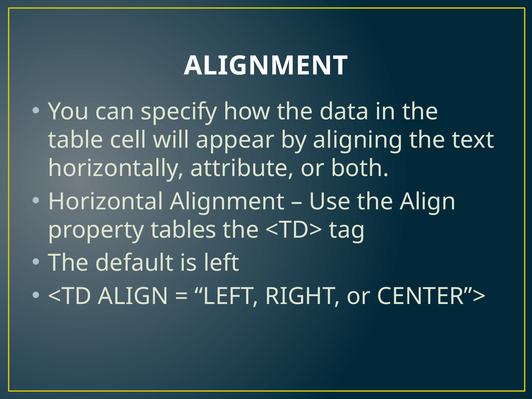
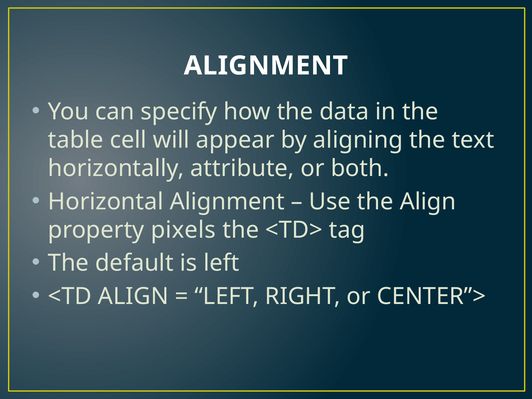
tables: tables -> pixels (183, 230)
